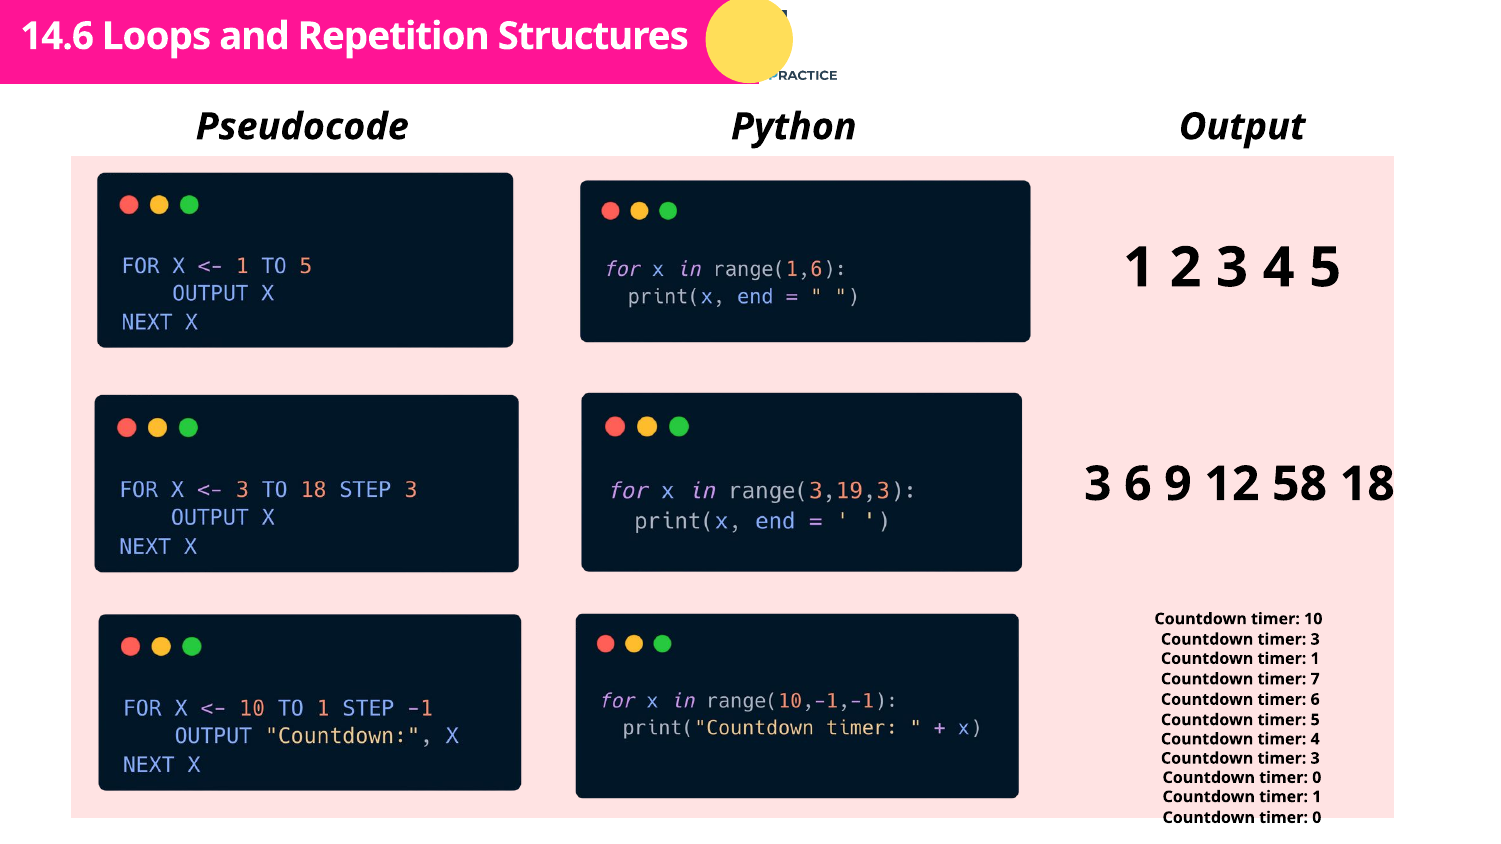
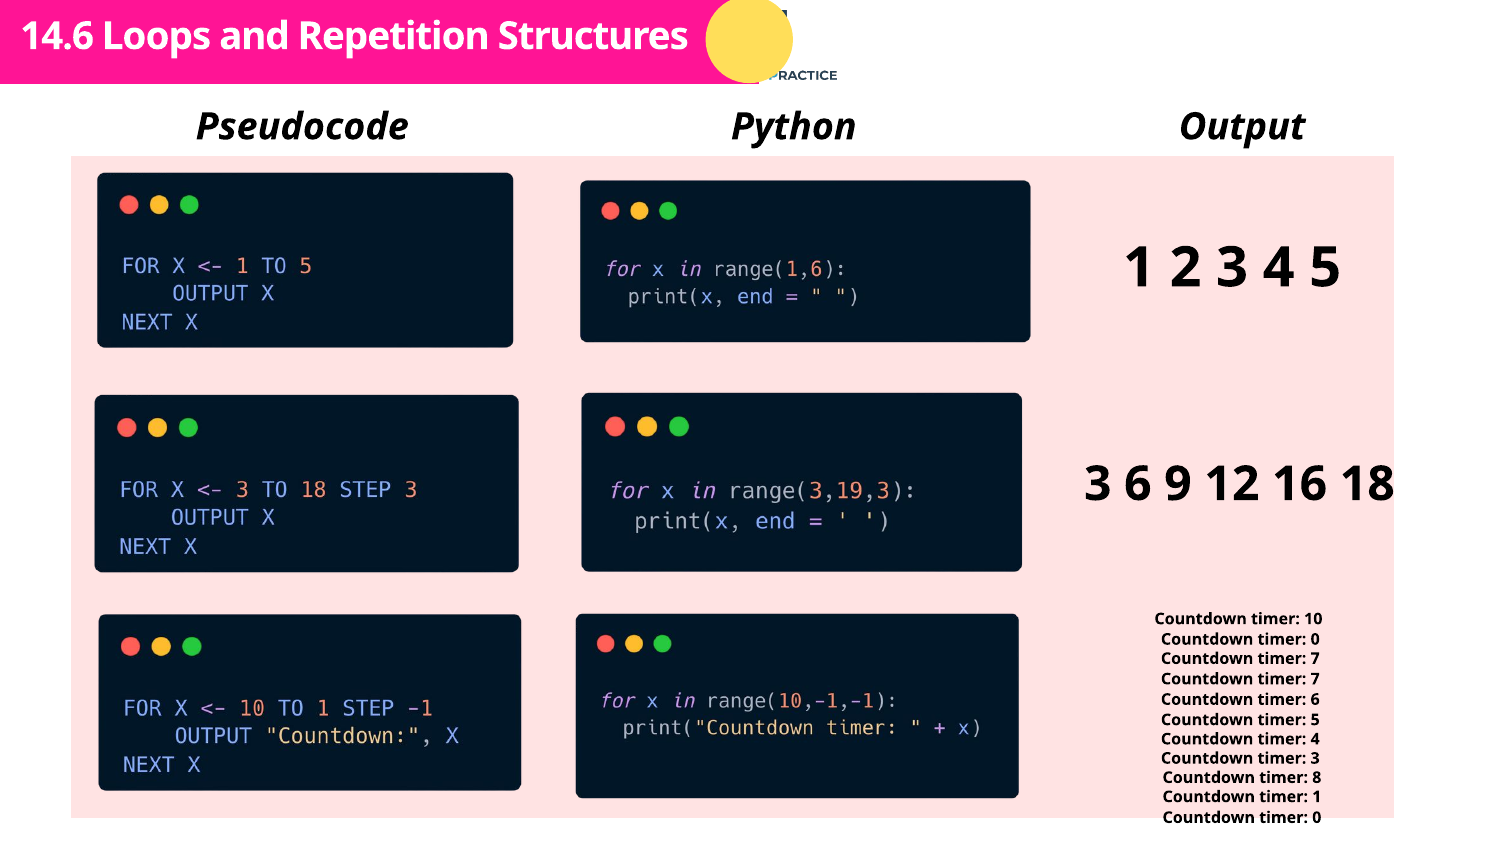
58: 58 -> 16 (1300, 484)
3: 3 -> 0 (1315, 640)
1: 1 -> 7 (1315, 659)
0: 0 -> 8 (1317, 778)
